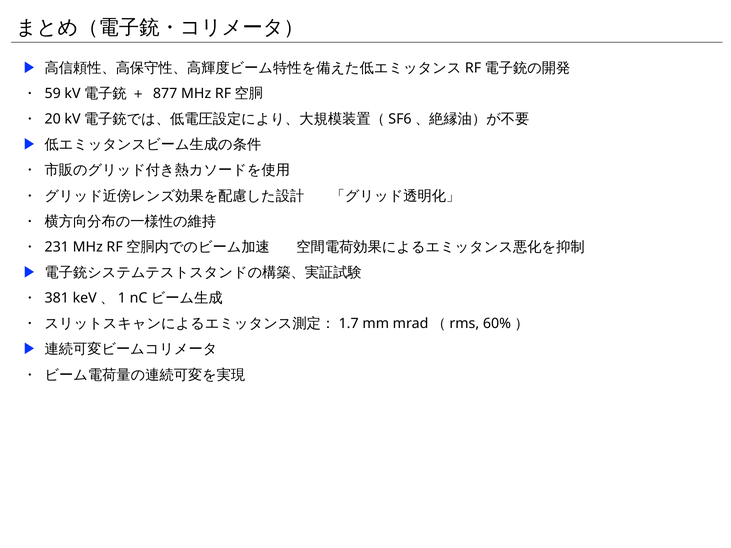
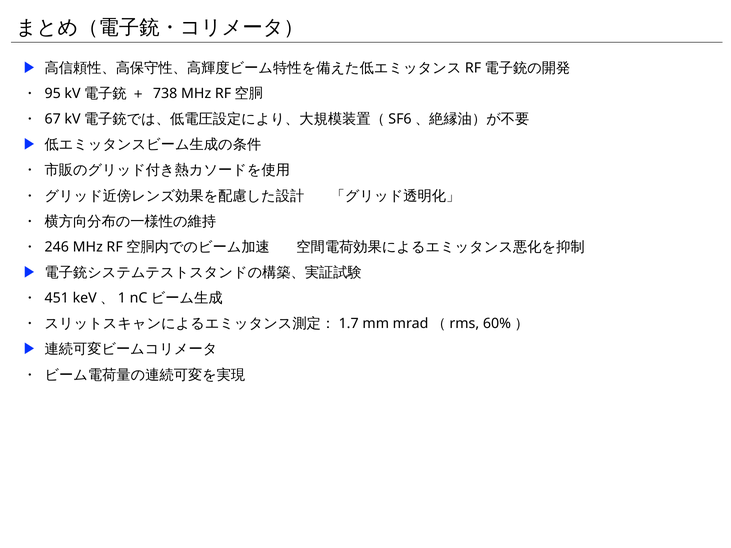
59: 59 -> 95 (53, 94)
877: 877 -> 738 (165, 94)
20: 20 -> 67 (53, 119)
231: 231 -> 246 (57, 247)
381: 381 -> 451 (57, 298)
